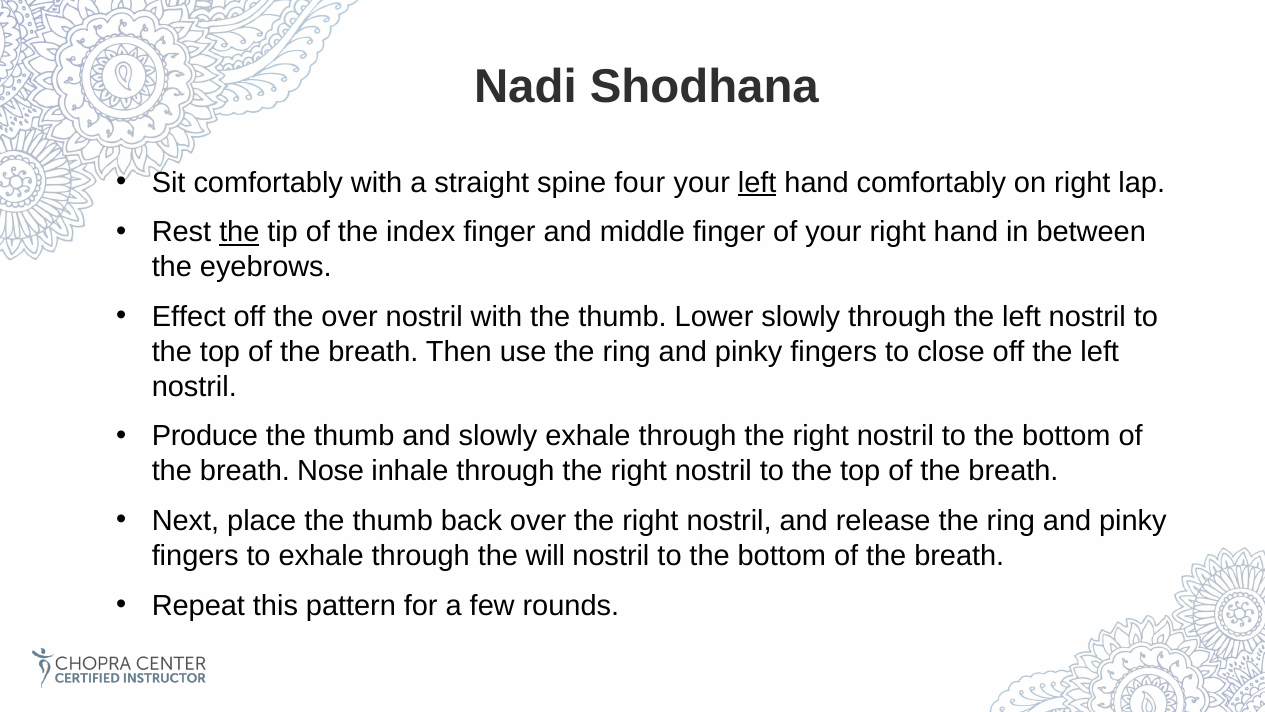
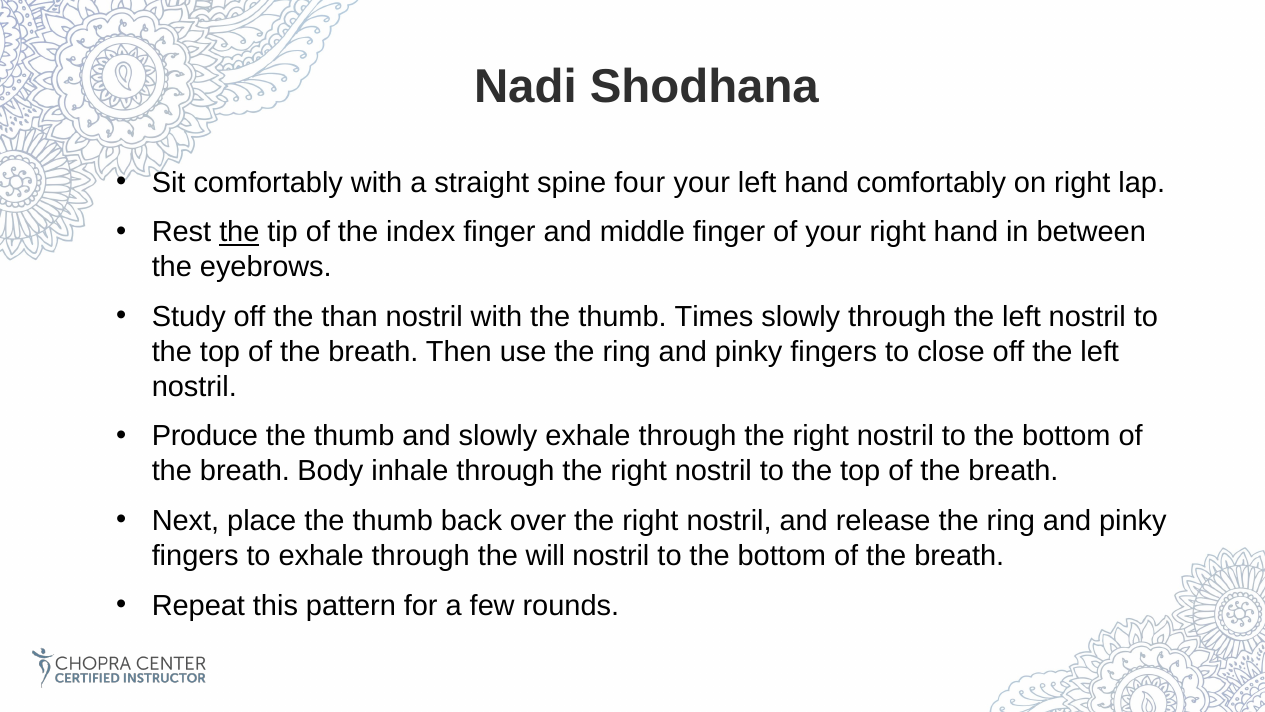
left underline: present -> none (757, 182)
Effect: Effect -> Study (189, 317)
the over: over -> than (350, 317)
Lower: Lower -> Times (714, 317)
Nose: Nose -> Body (330, 471)
